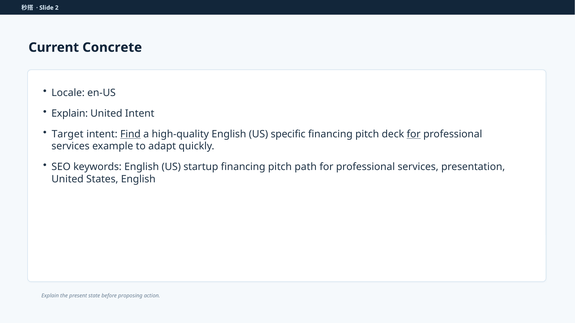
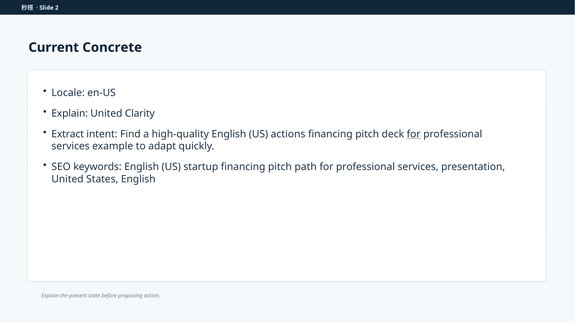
United Intent: Intent -> Clarity (140, 114)
Target: Target -> Extract (68, 134)
Find underline: present -> none (130, 134)
specific: specific -> actions (288, 134)
